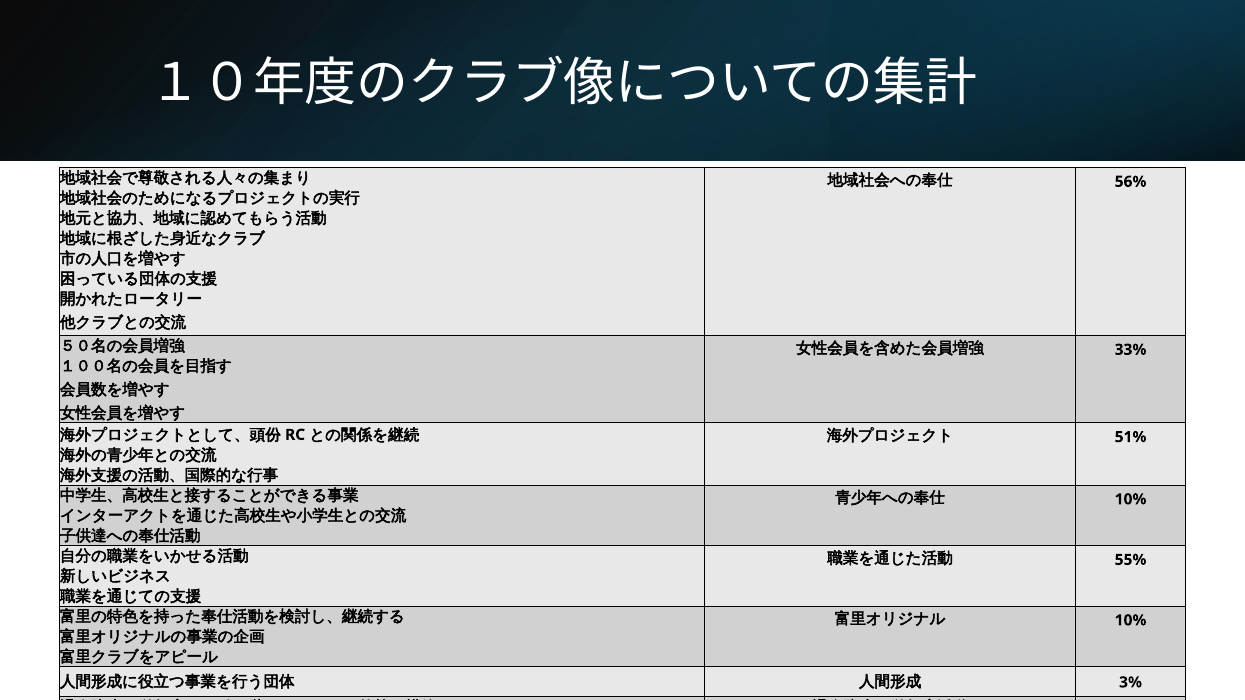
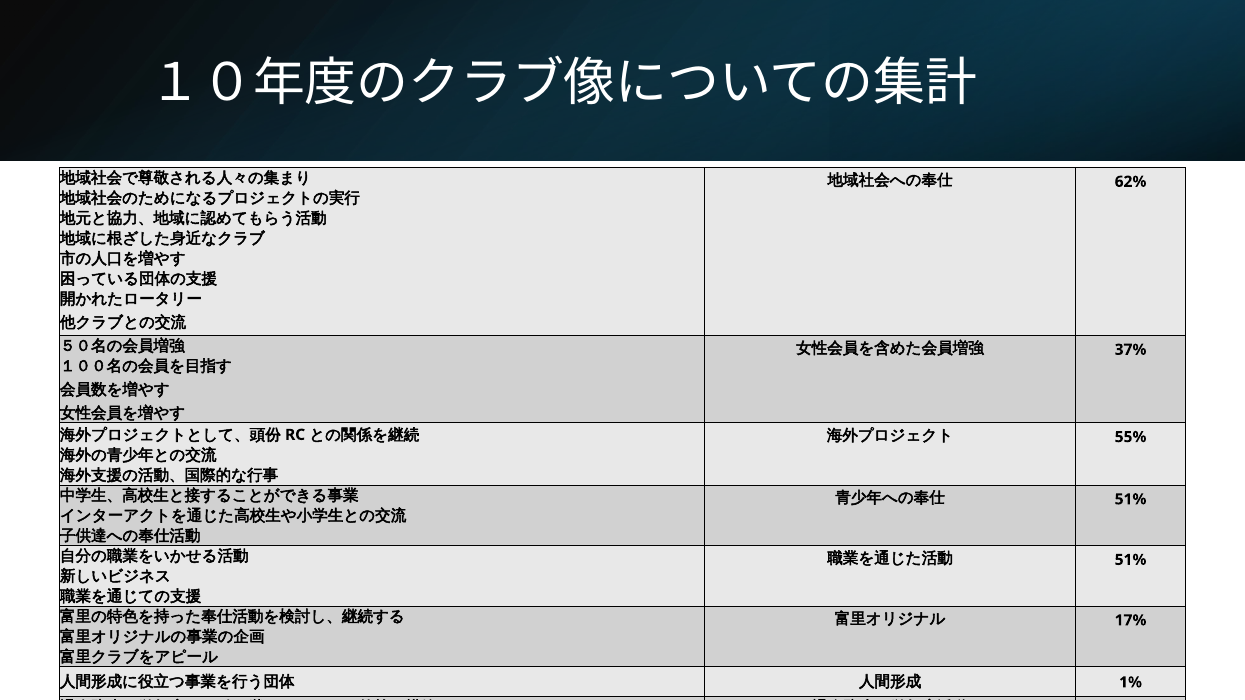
56%: 56% -> 62% (1131, 182)
33%: 33% -> 37% (1131, 350)
51%: 51% -> 55% (1131, 437)
10%: 10% -> 51% (1131, 499)
55%: 55% -> 51% (1131, 560)
10%: 10% -> 17% (1131, 621)
3%: 3% -> 1% (1131, 683)
